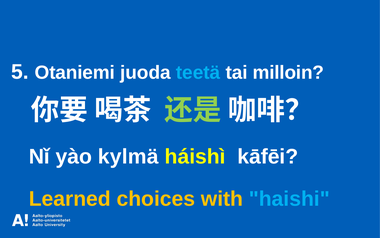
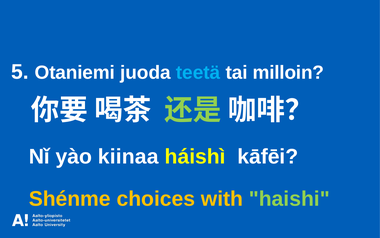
kylmä: kylmä -> kiinaa (128, 156)
Learned: Learned -> Shénme (70, 198)
haishi colour: light blue -> light green (289, 198)
